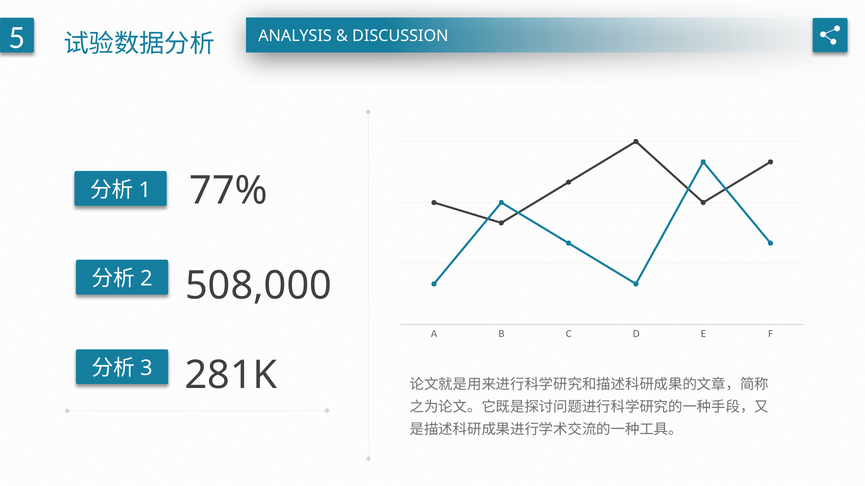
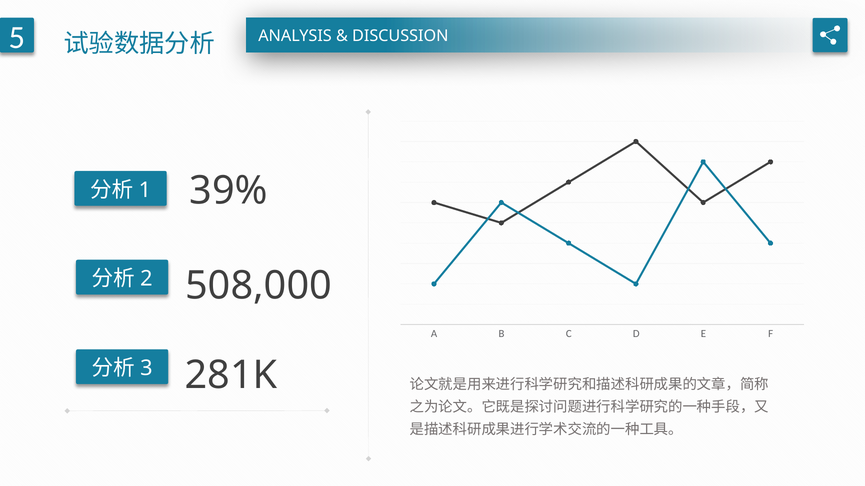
77%: 77% -> 39% (229, 191)
